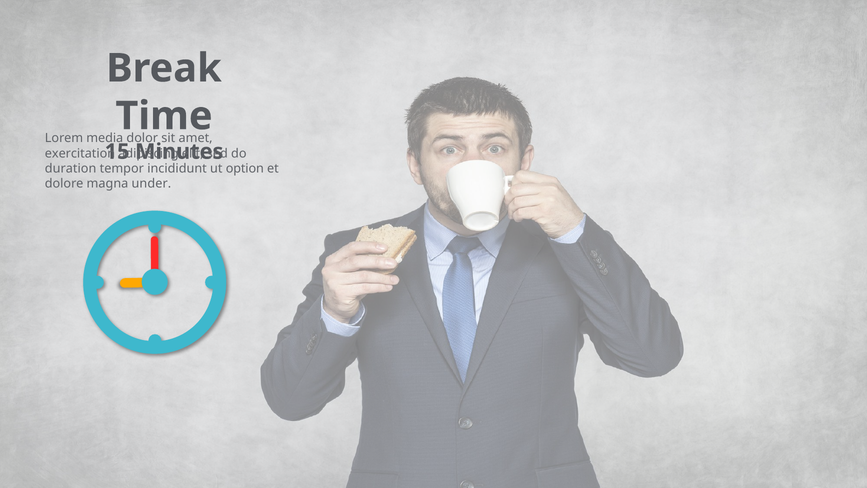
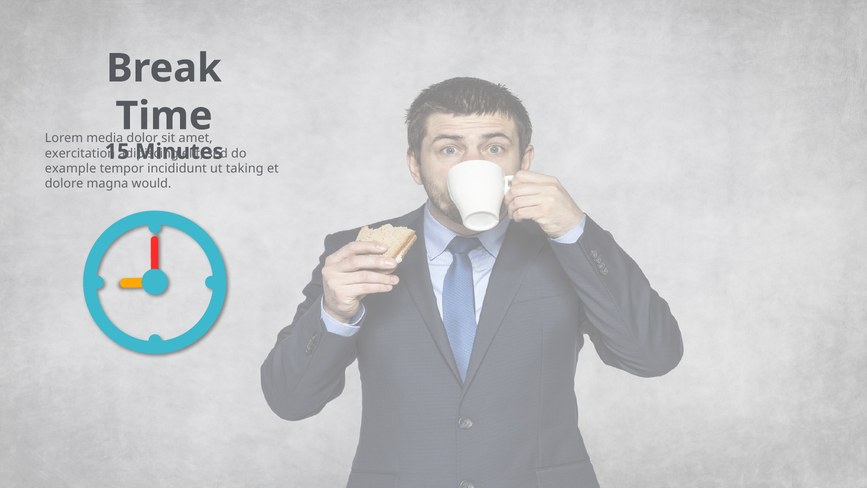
duration: duration -> example (71, 168)
option: option -> taking (245, 168)
under: under -> would (151, 184)
